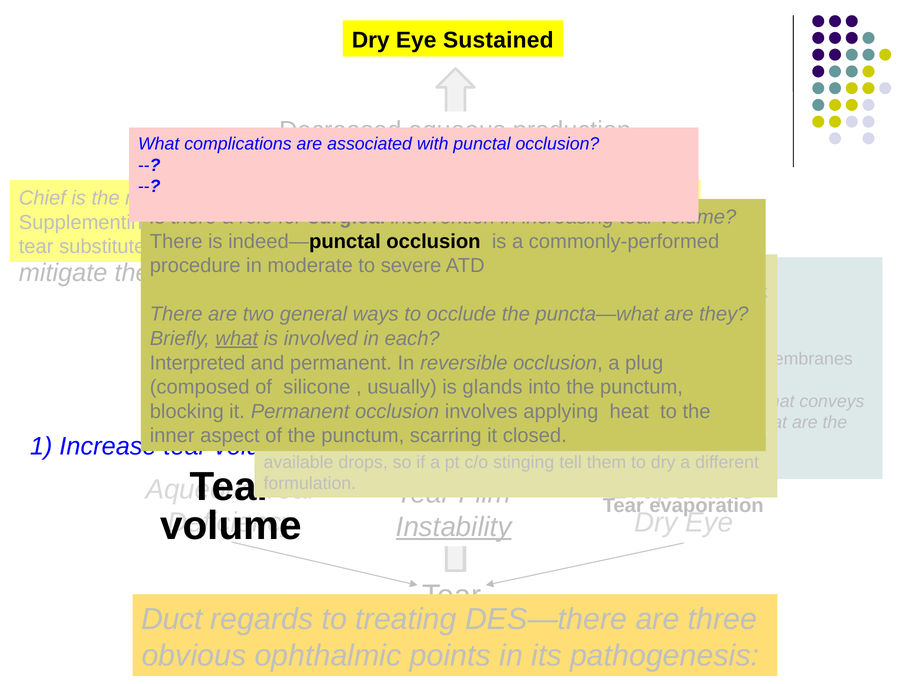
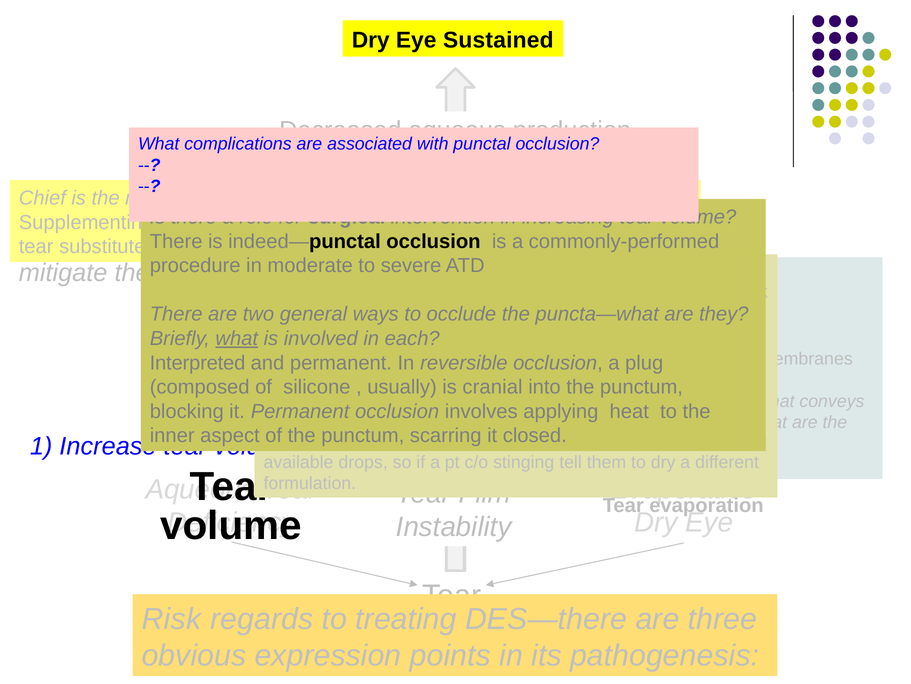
glands: glands -> cranial (493, 387)
Instability underline: present -> none (454, 526)
Duct: Duct -> Risk (172, 618)
obvious ophthalmic: ophthalmic -> expression (328, 655)
